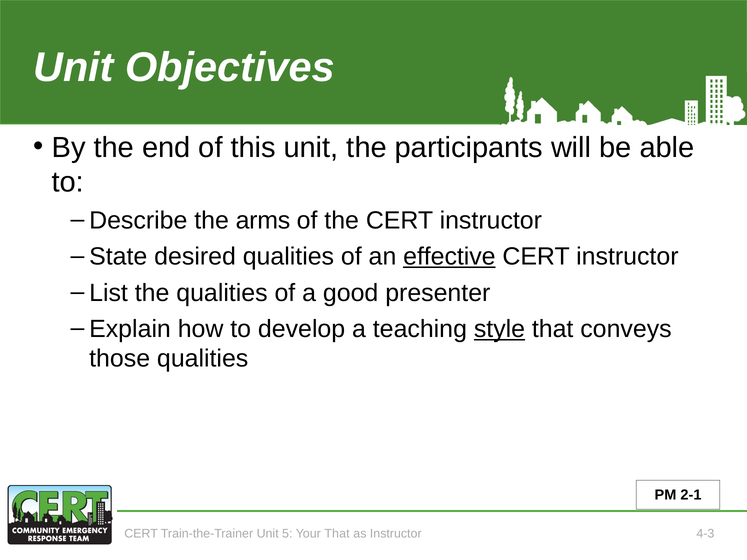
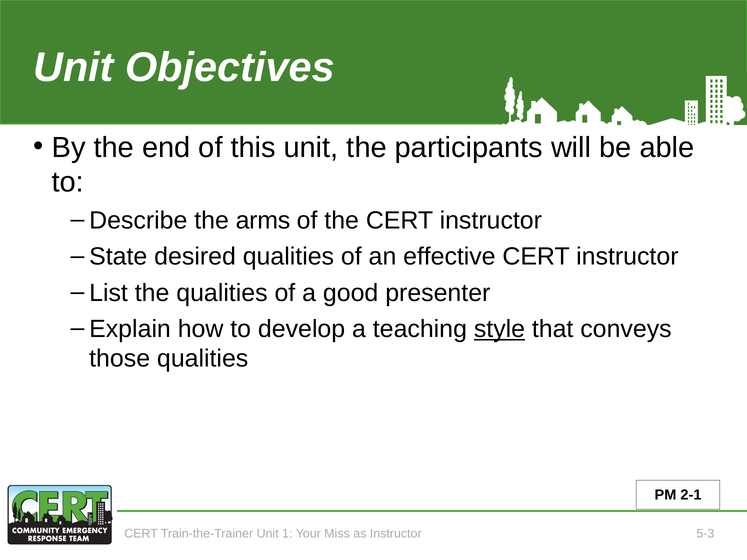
effective underline: present -> none (449, 257)
5: 5 -> 1 (287, 534)
Your That: That -> Miss (337, 534)
4-3: 4-3 -> 5-3 (705, 534)
